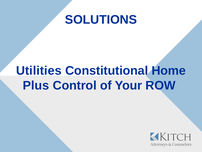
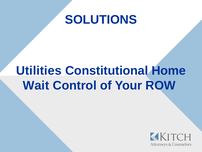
Plus: Plus -> Wait (36, 85)
